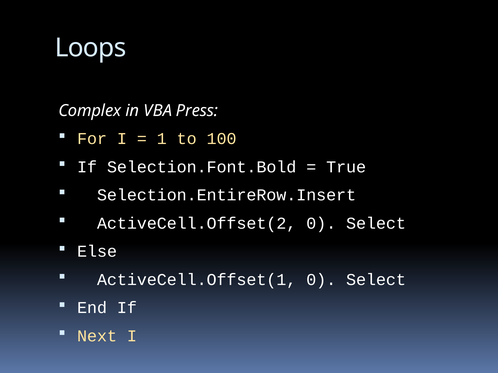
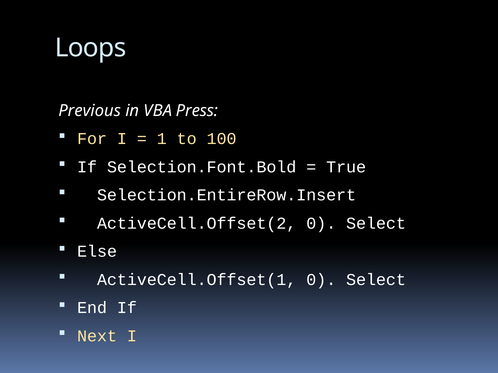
Complex: Complex -> Previous (90, 111)
